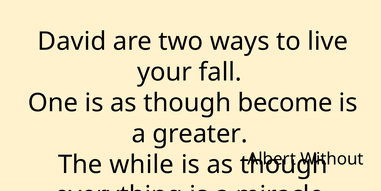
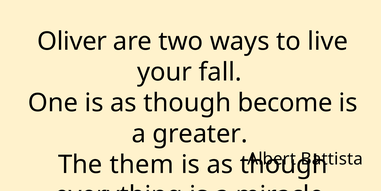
David: David -> Oliver (72, 41)
Without: Without -> Battista (332, 158)
while: while -> them (142, 164)
